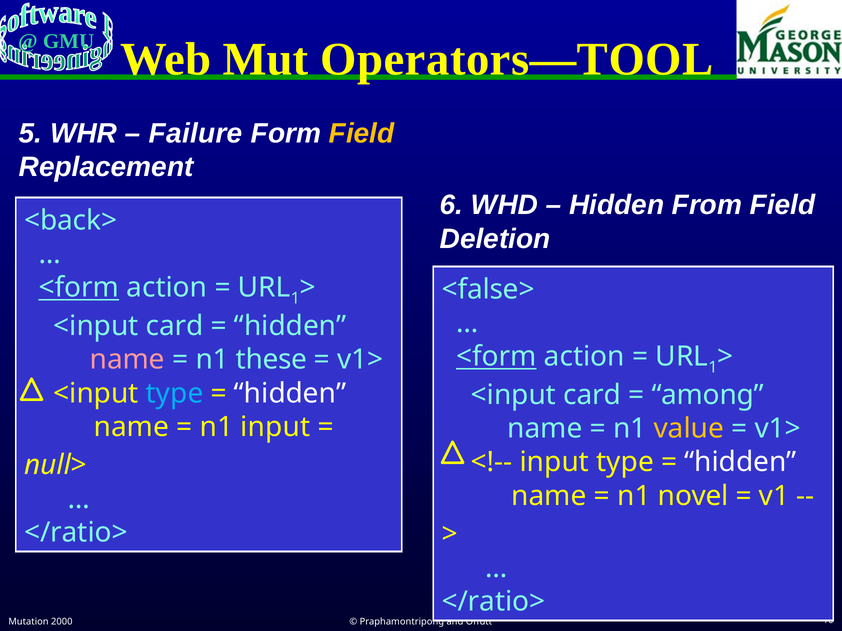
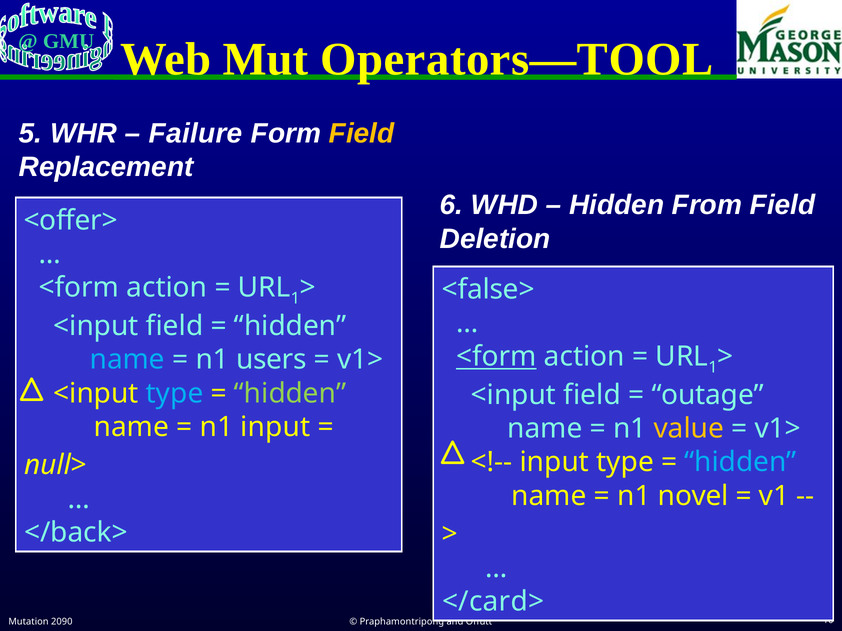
<back>: <back> -> <offer> (71, 221)
<form underline: present -> none (79, 288)
card: card -> field (175, 326)
name colour: pink -> light blue (127, 360)
these: these -> users (271, 360)
hidden colour: white -> light green (290, 394)
card: card -> field (592, 395)
among: among -> outage (708, 395)
hidden colour: white -> light blue (741, 463)
</ratio>: </ratio> -> </back> (76, 533)
</ratio>: </ratio> -> </card> (493, 602)
2000: 2000 -> 2090 (62, 622)
